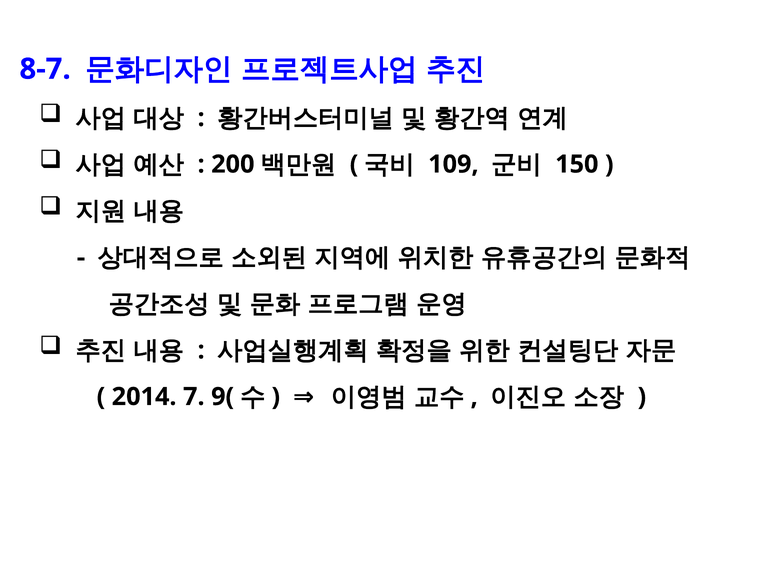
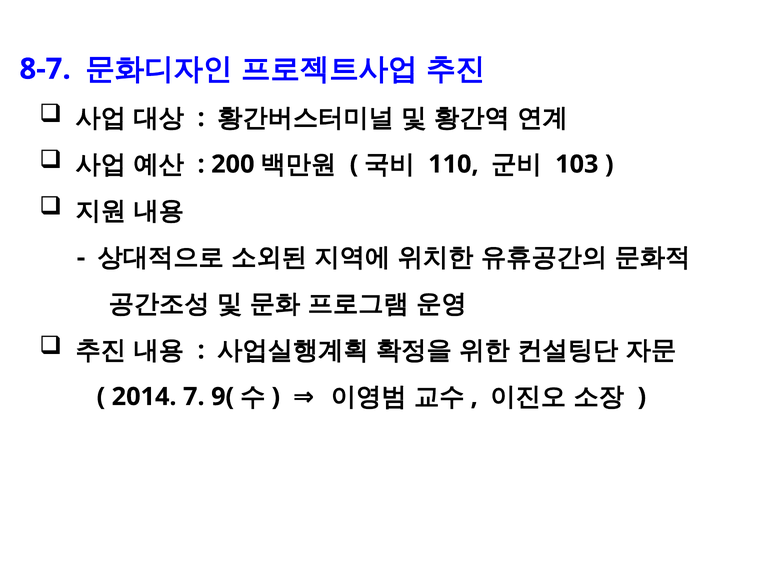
109: 109 -> 110 (453, 164)
150: 150 -> 103 (577, 164)
